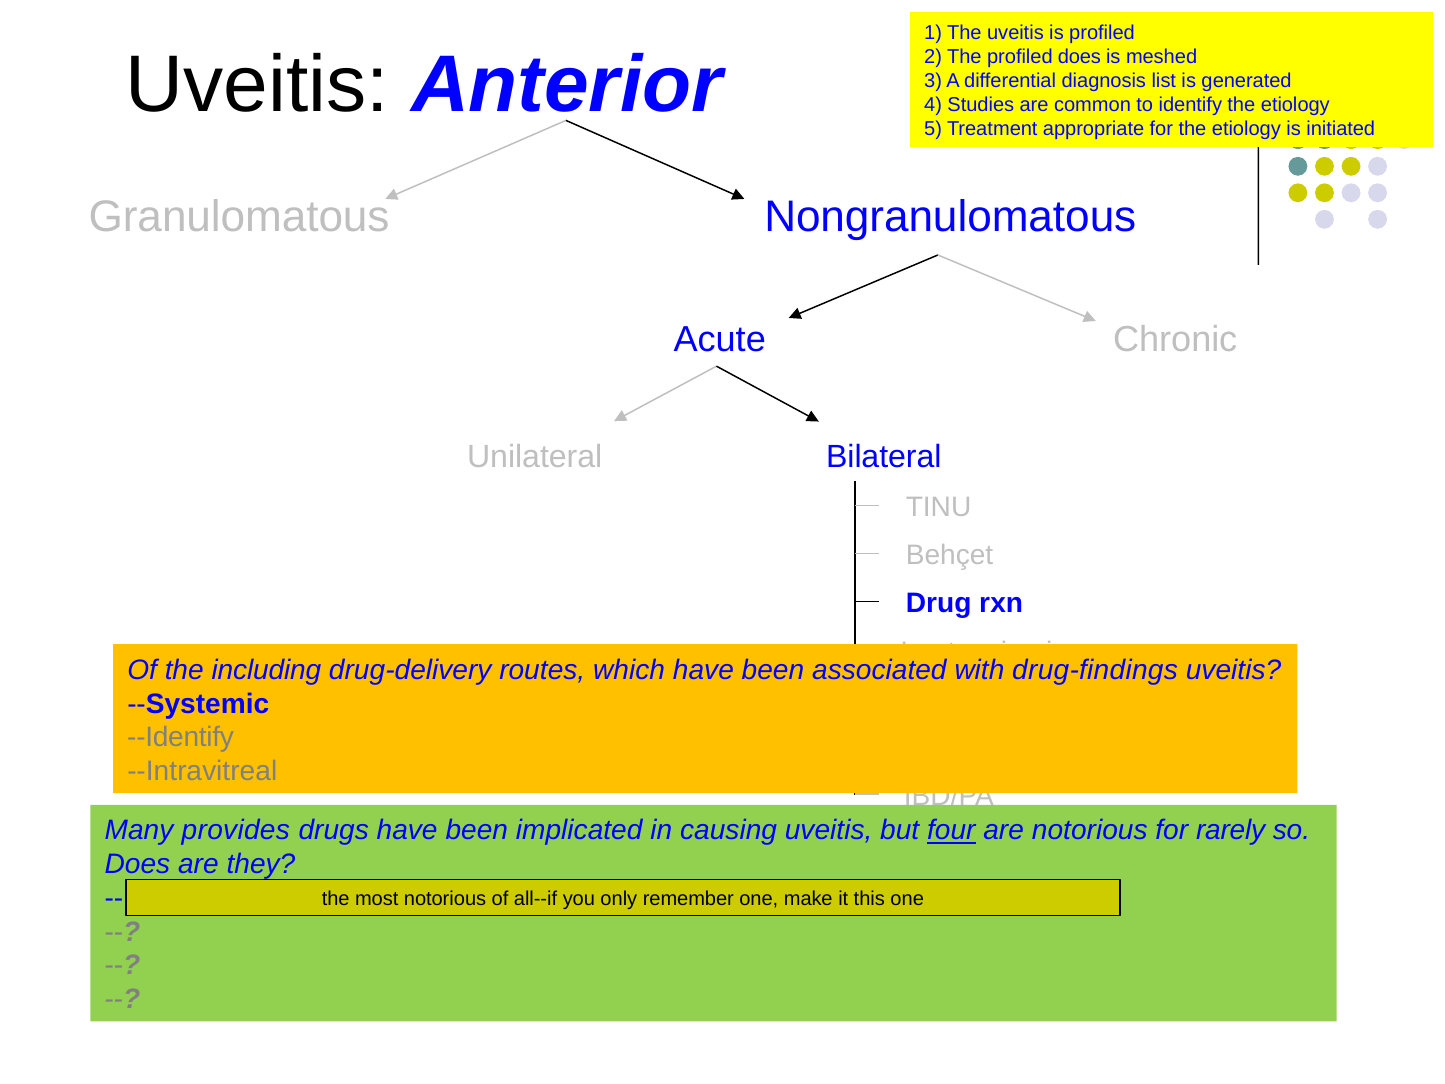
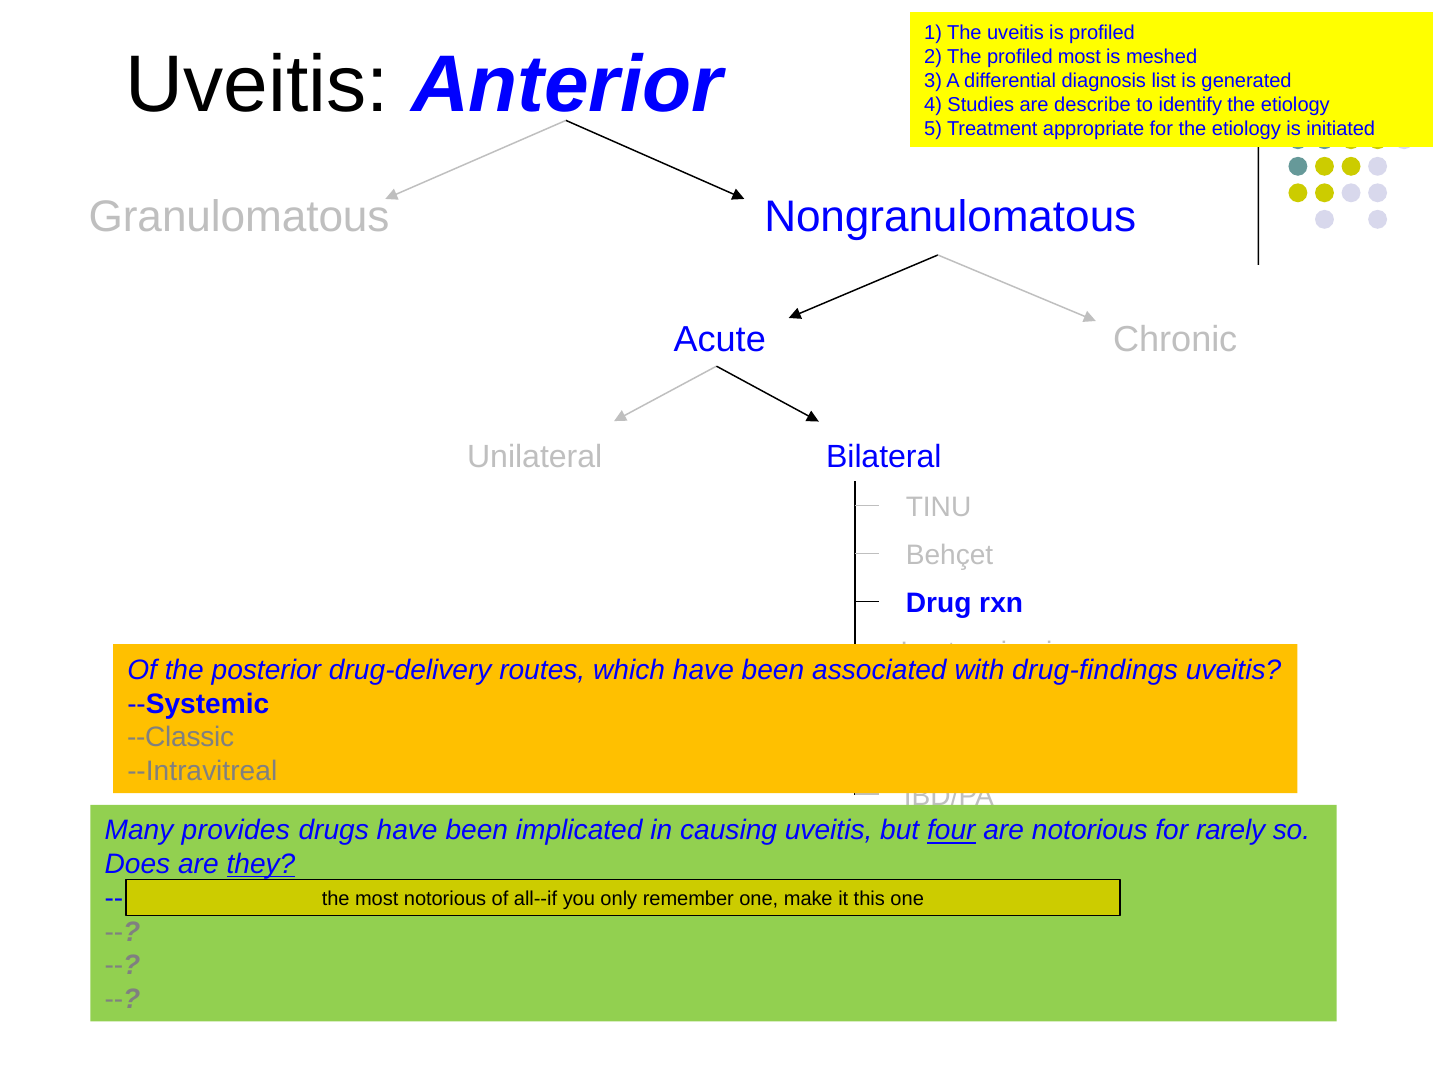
profiled does: does -> most (1079, 57)
common: common -> describe (1092, 105)
including: including -> posterior (266, 670)
--Identify: --Identify -> --Classic (181, 737)
they underline: none -> present (261, 864)
